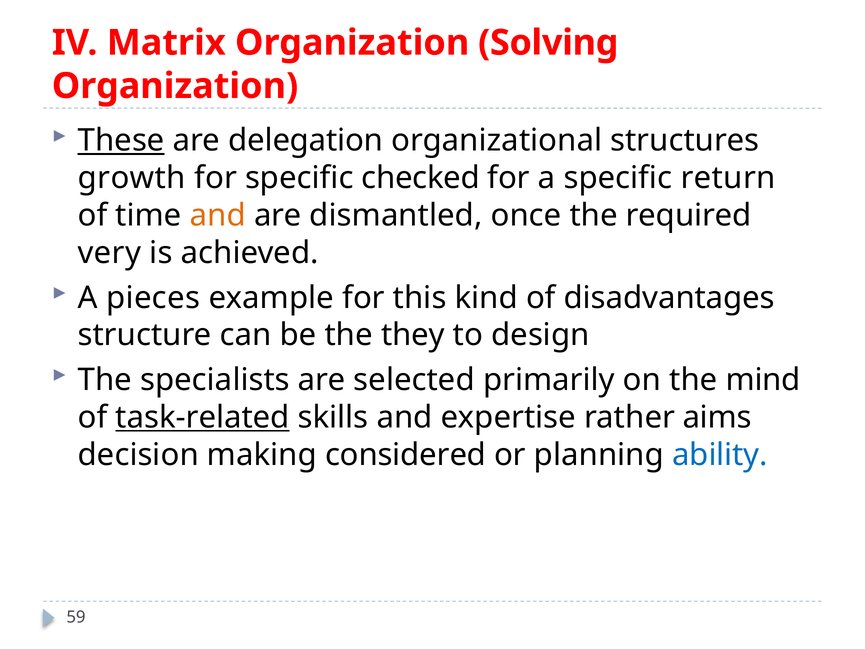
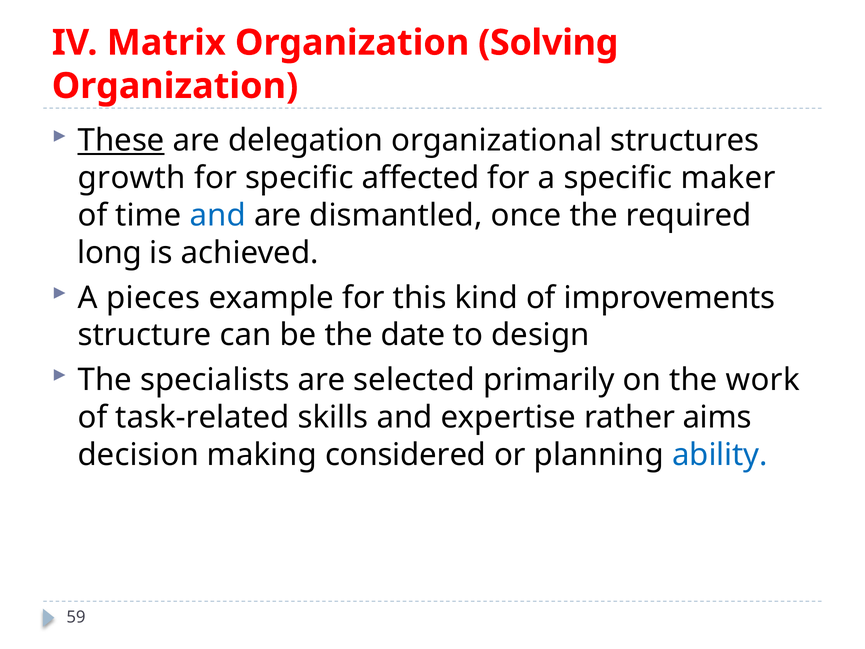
checked: checked -> affected (421, 178)
return: return -> maker (728, 178)
and colour: orange -> blue (218, 215)
very: very -> long (110, 253)
disadvantages: disadvantages -> improvements (669, 298)
they: they -> date (413, 335)
mind: mind -> work (763, 380)
task-related underline: present -> none (203, 417)
